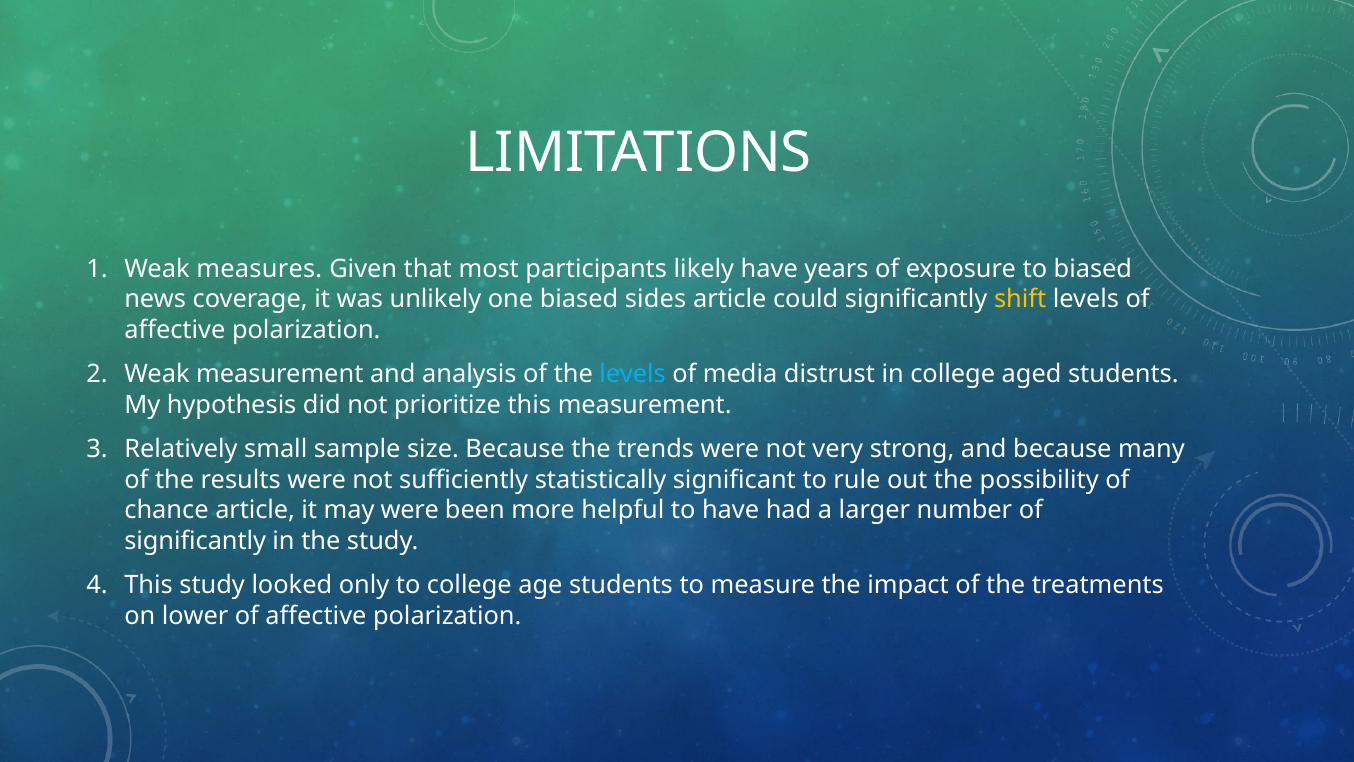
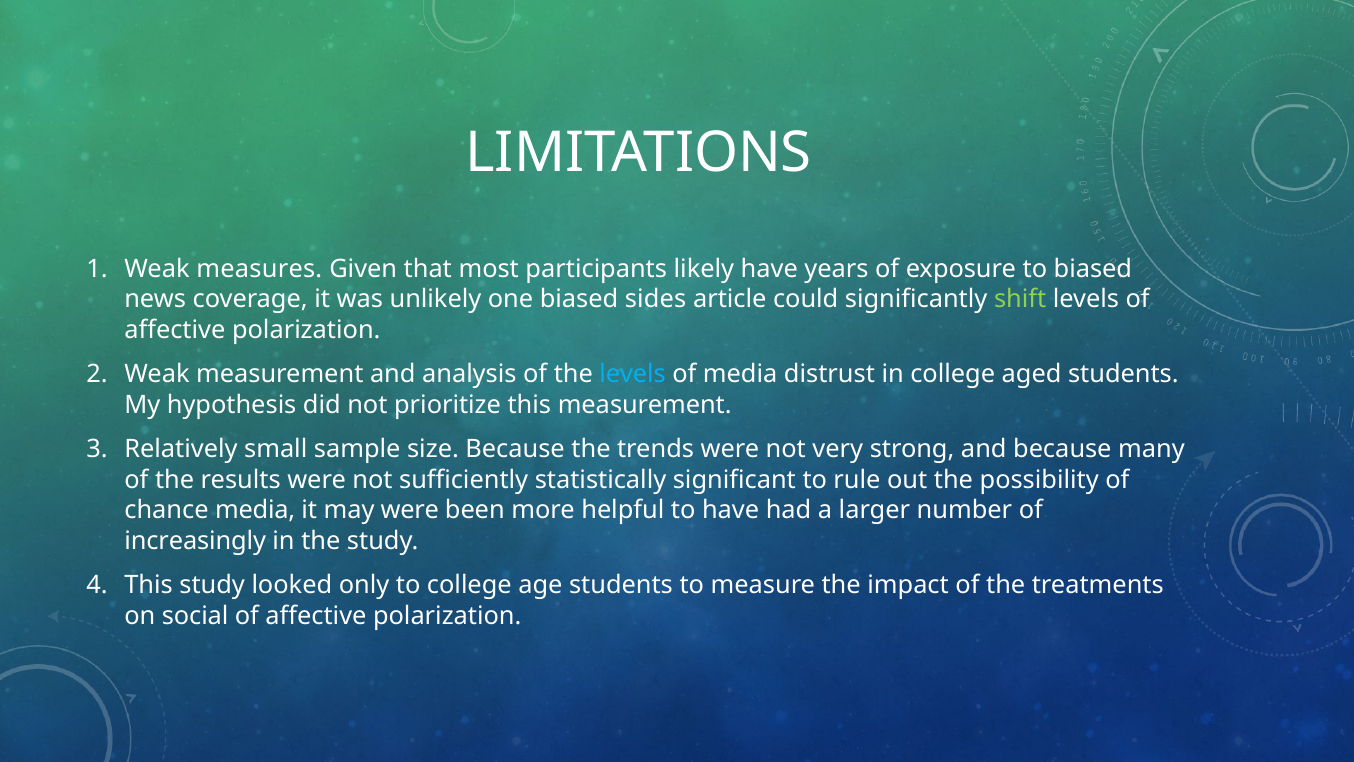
shift colour: yellow -> light green (1020, 299)
chance article: article -> media (255, 510)
significantly: significantly -> increasingly (195, 541)
lower: lower -> social (195, 616)
